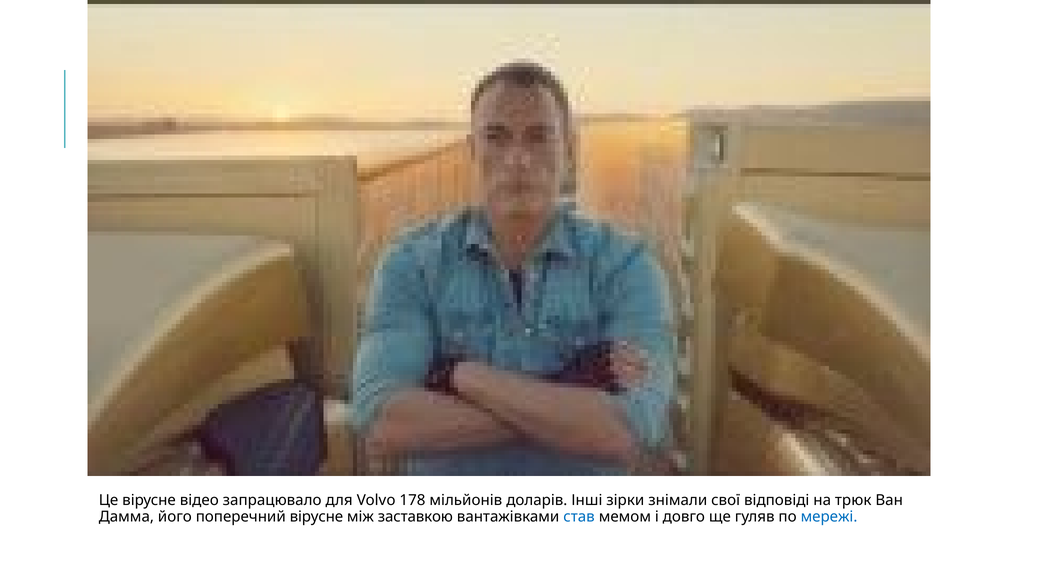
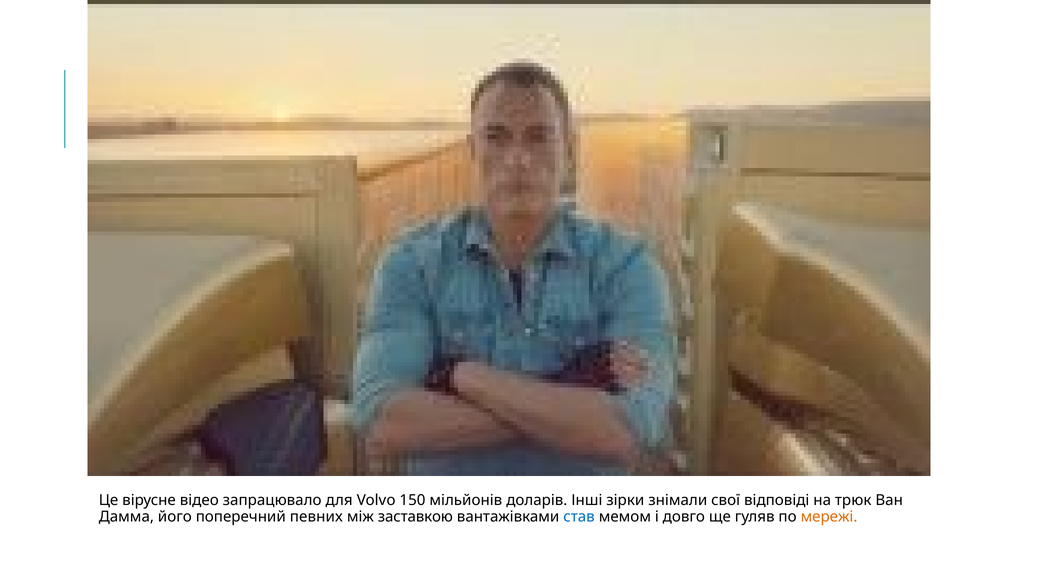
178: 178 -> 150 (412, 500)
поперечний вірусне: вірусне -> певних (316, 517)
мережі colour: blue -> orange (829, 517)
